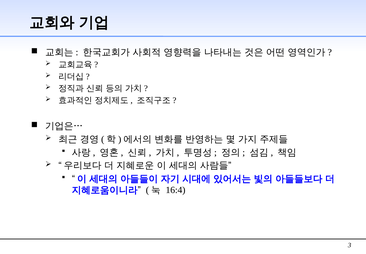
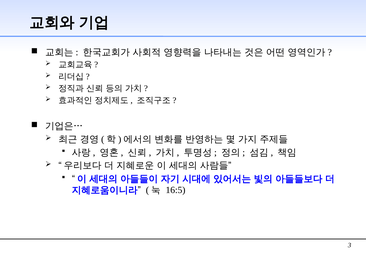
16:4: 16:4 -> 16:5 (176, 190)
